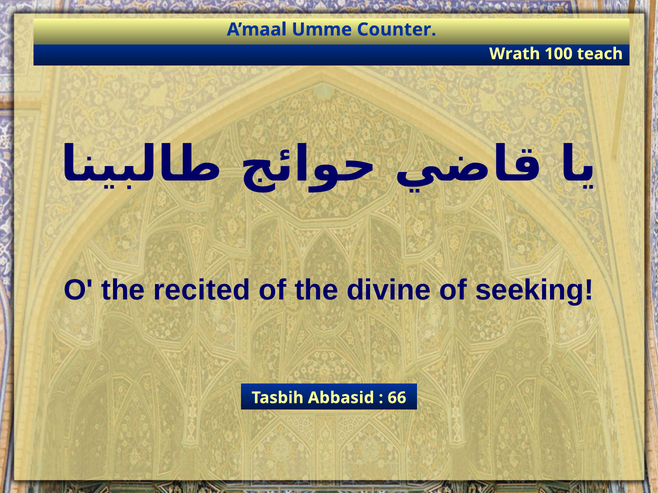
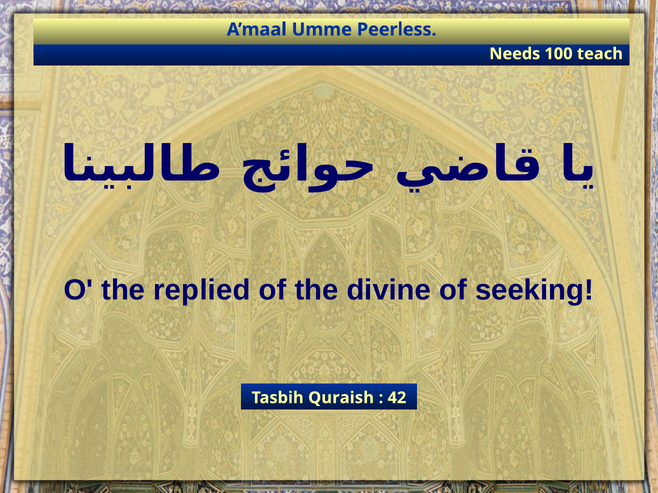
Counter: Counter -> Peerless (397, 30)
Wrath: Wrath -> Needs (515, 54)
recited: recited -> replied (202, 290)
Abbasid: Abbasid -> Quraish (341, 398)
66: 66 -> 42 (397, 398)
